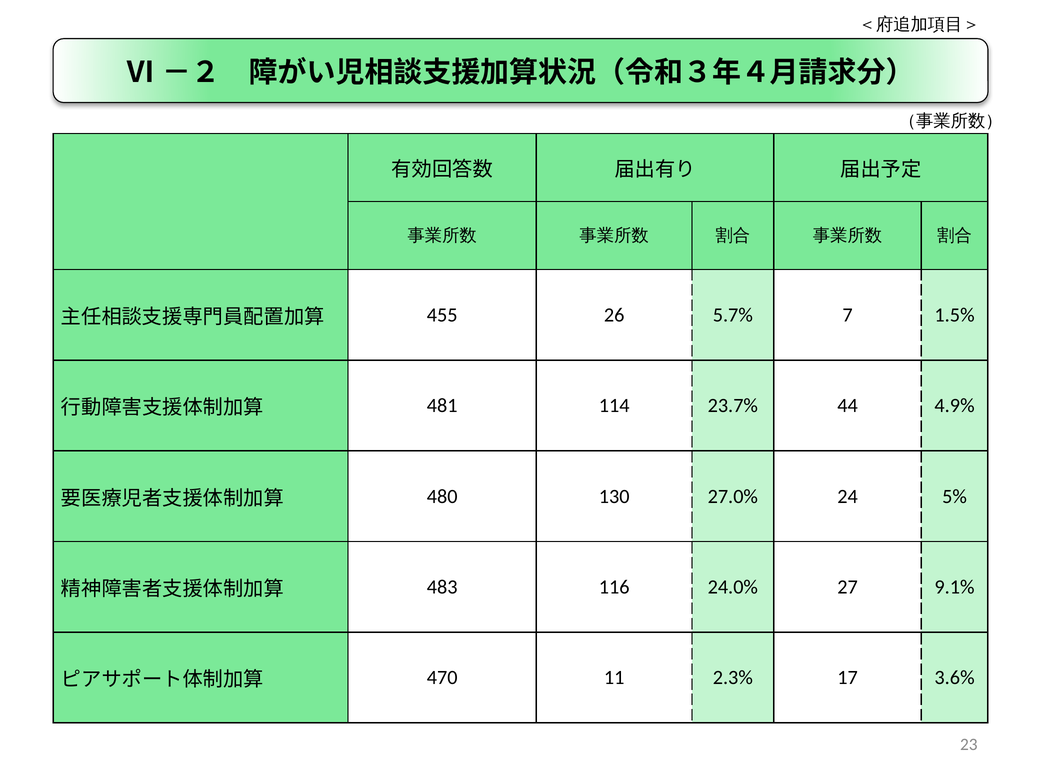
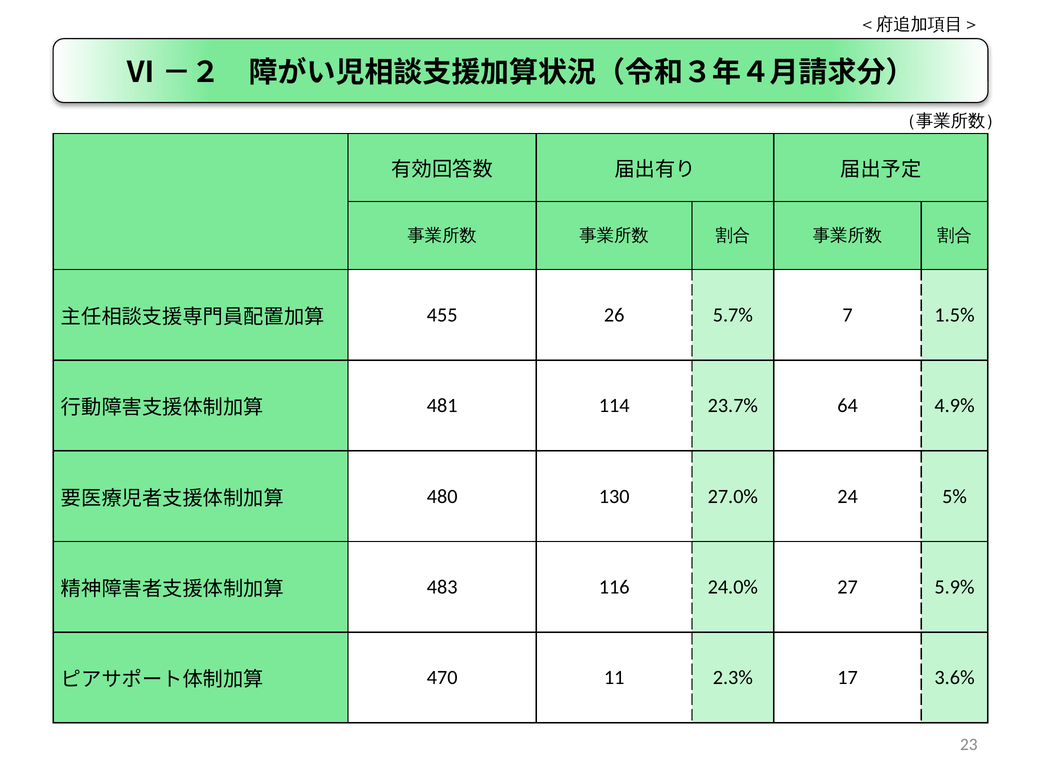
44: 44 -> 64 (848, 406)
9.1%: 9.1% -> 5.9% (955, 587)
